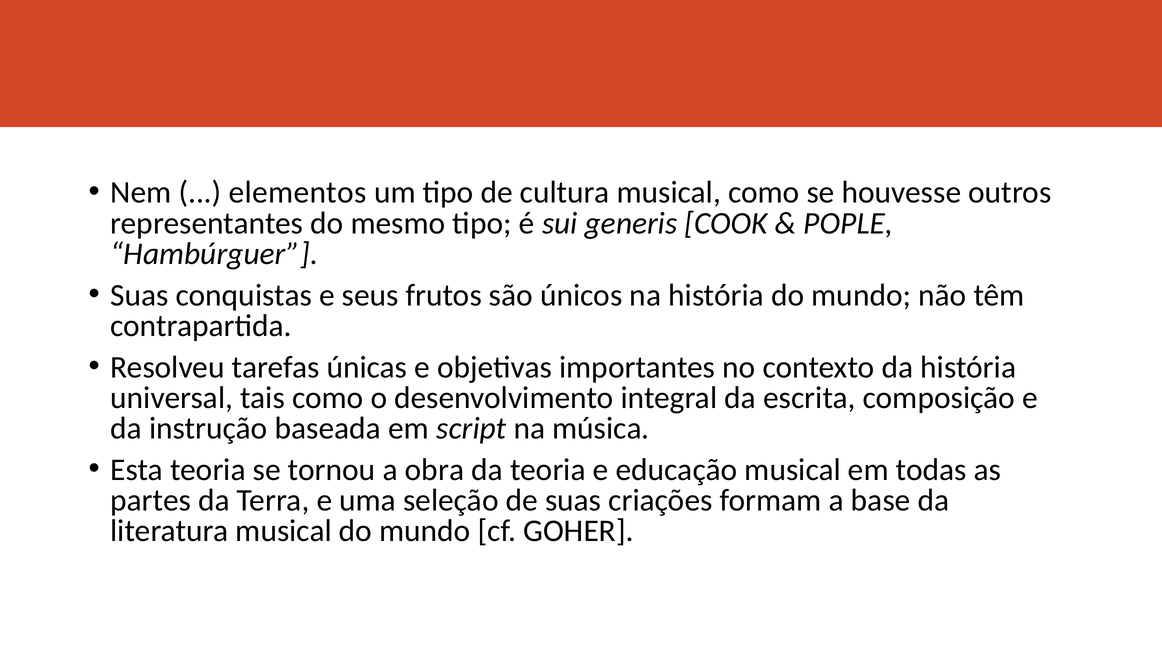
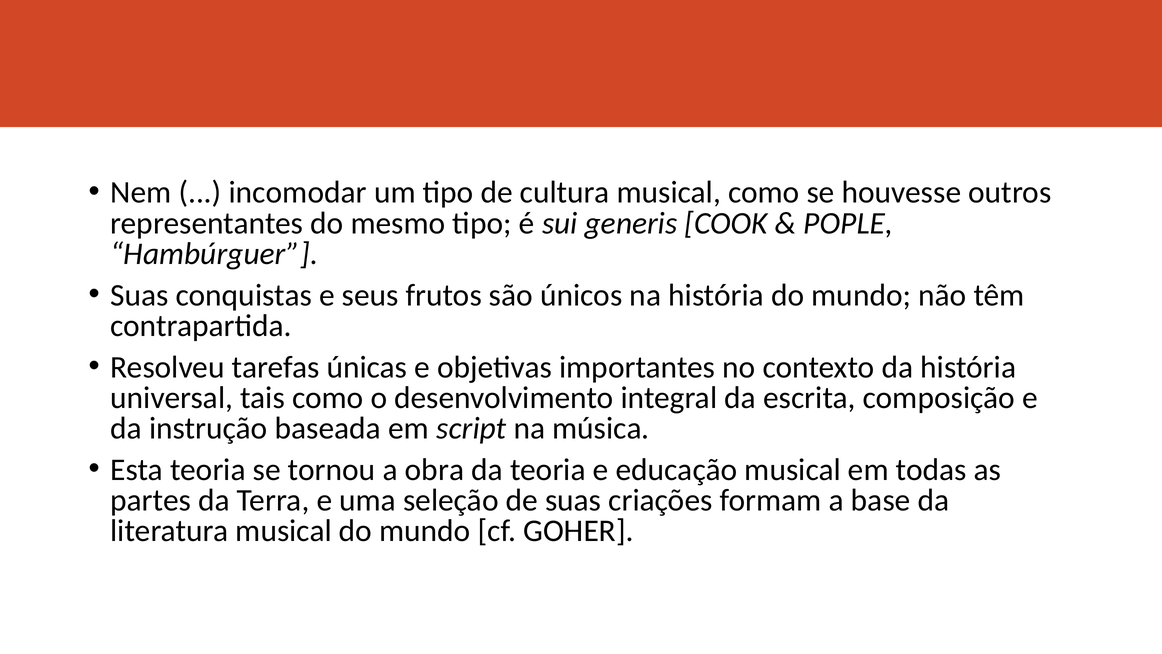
elementos: elementos -> incomodar (298, 192)
